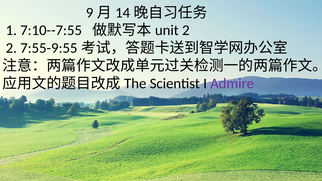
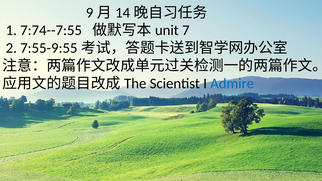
7:10--7:55: 7:10--7:55 -> 7:74--7:55 (51, 30)
2: 2 -> 7 (186, 30)
Admire colour: purple -> blue (232, 83)
